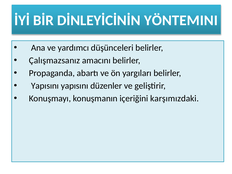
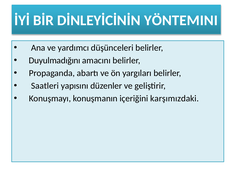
Çalışmazsanız: Çalışmazsanız -> Duyulmadığını (55, 60)
Yapısını: Yapısını -> Saatleri (45, 86)
